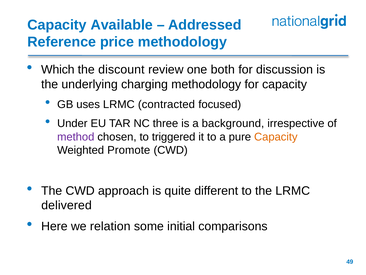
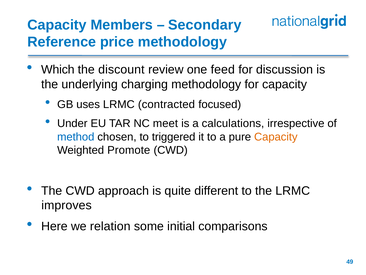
Available: Available -> Members (122, 25)
Addressed: Addressed -> Secondary (205, 25)
both: both -> feed (223, 69)
three: three -> meet (165, 123)
background: background -> calculations (233, 123)
method colour: purple -> blue (76, 137)
delivered: delivered -> improves (67, 205)
